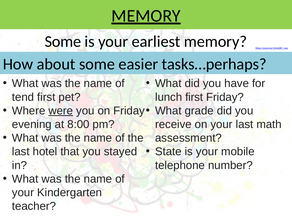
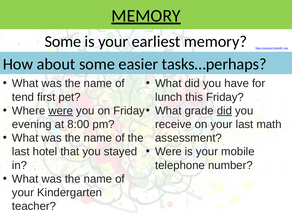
lunch first: first -> this (194, 97)
did underline: none -> present (224, 111)
State: State -> Were (168, 152)
